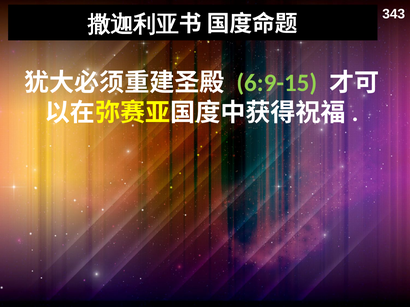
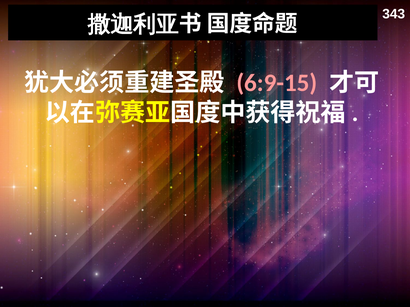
6:9-15 colour: light green -> pink (277, 83)
